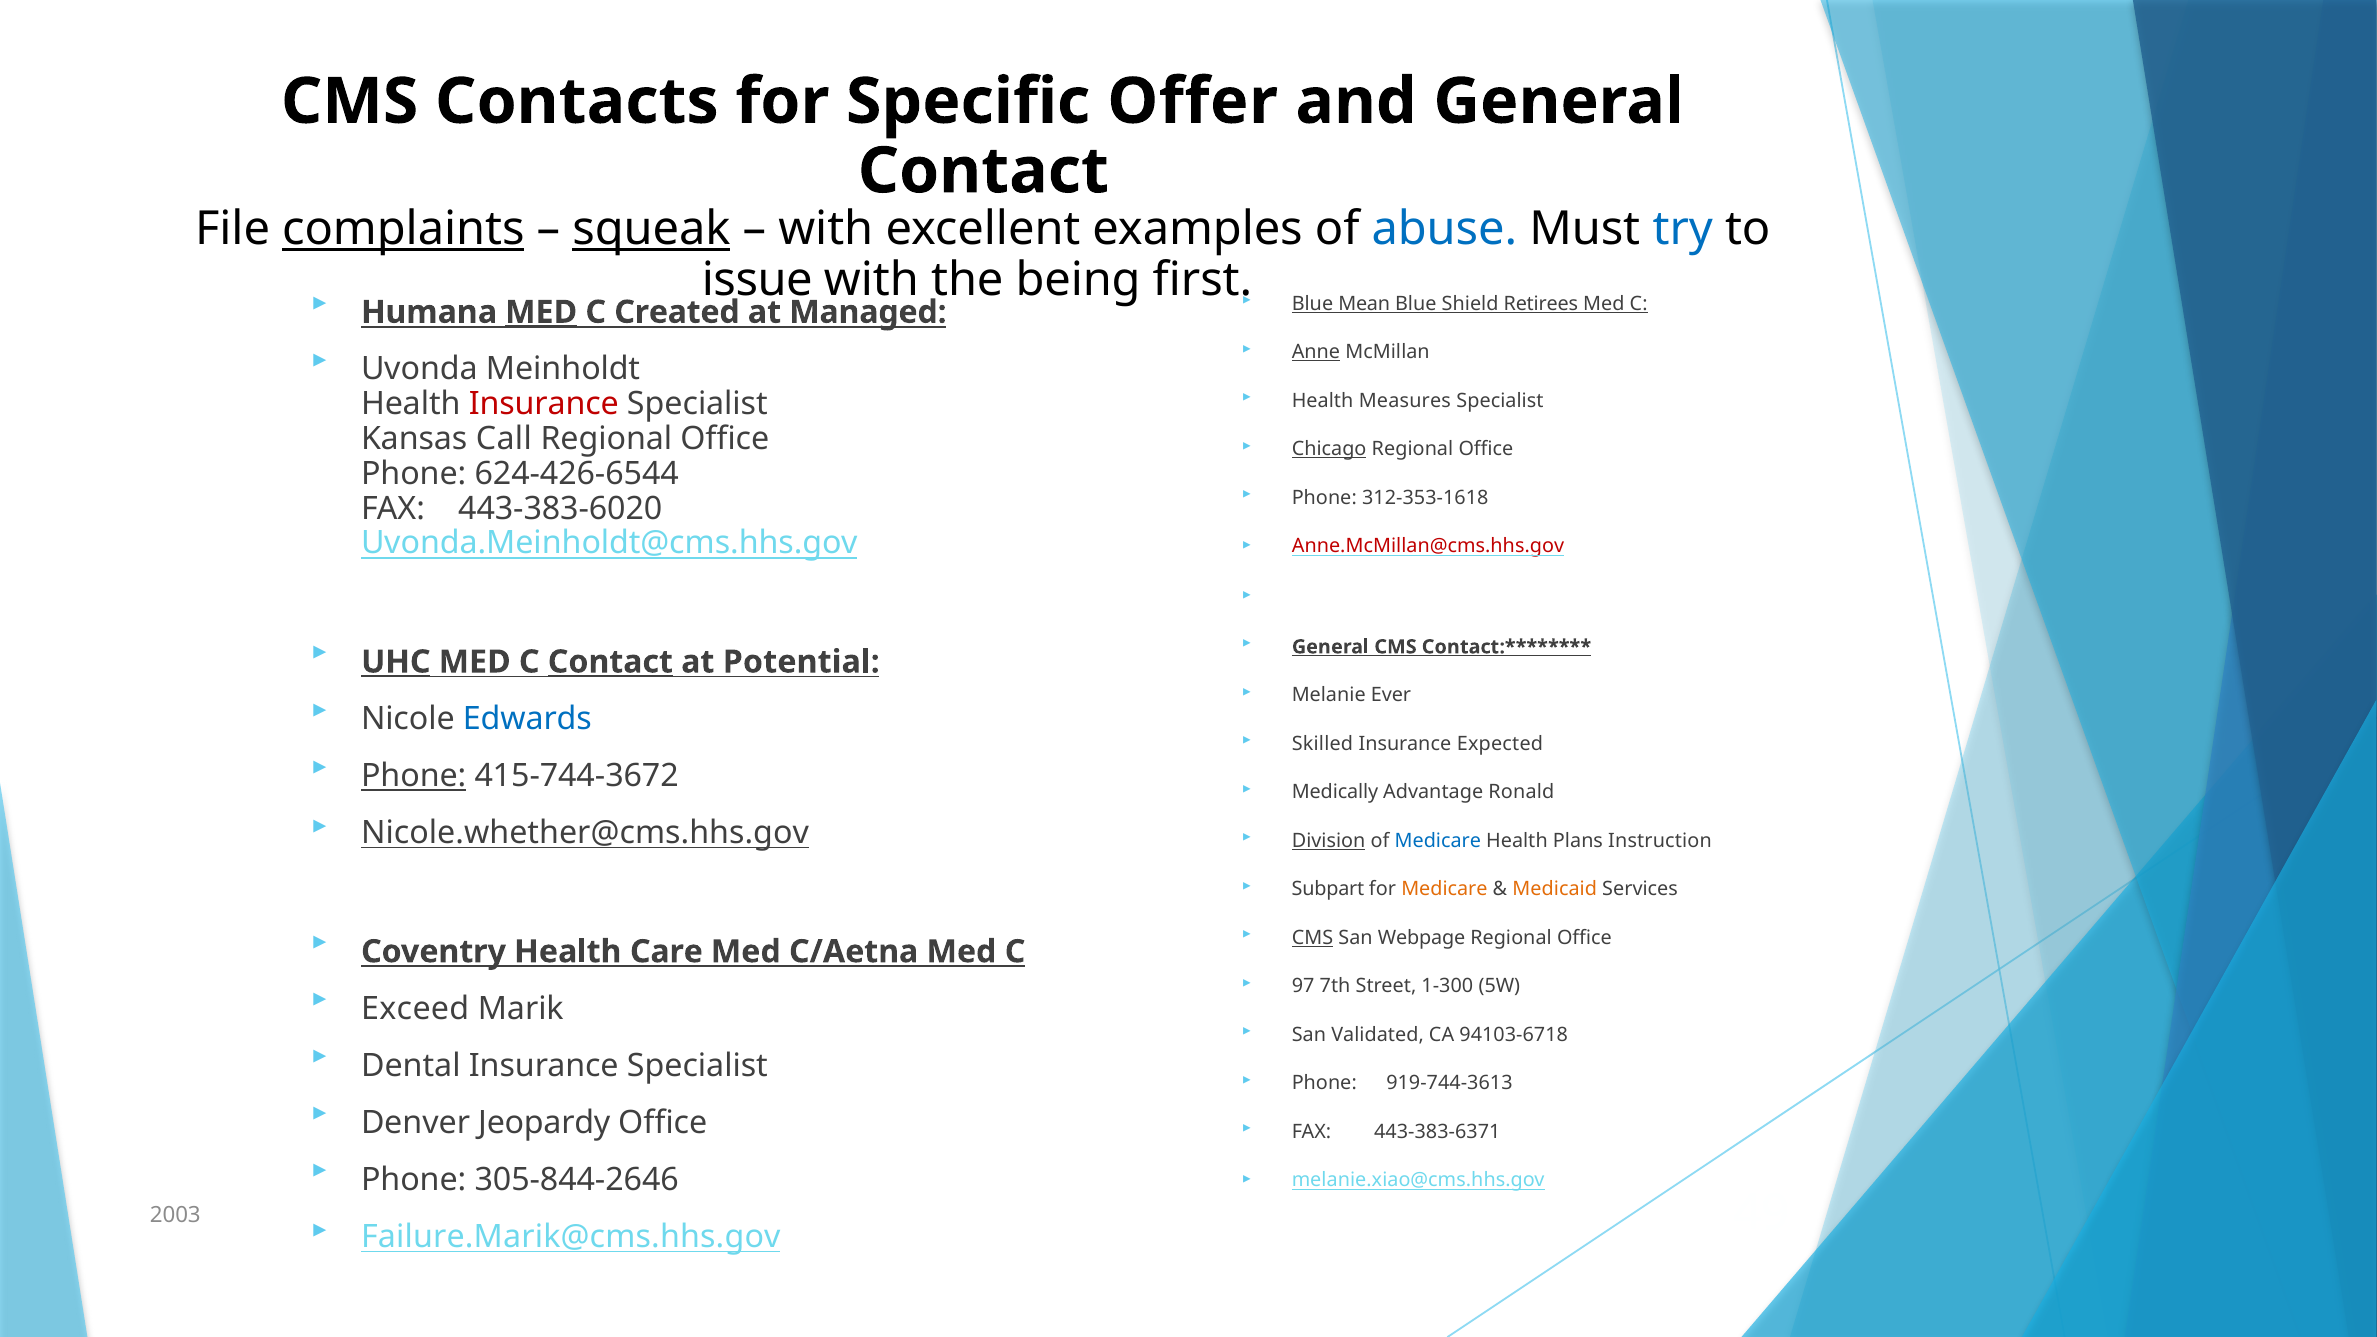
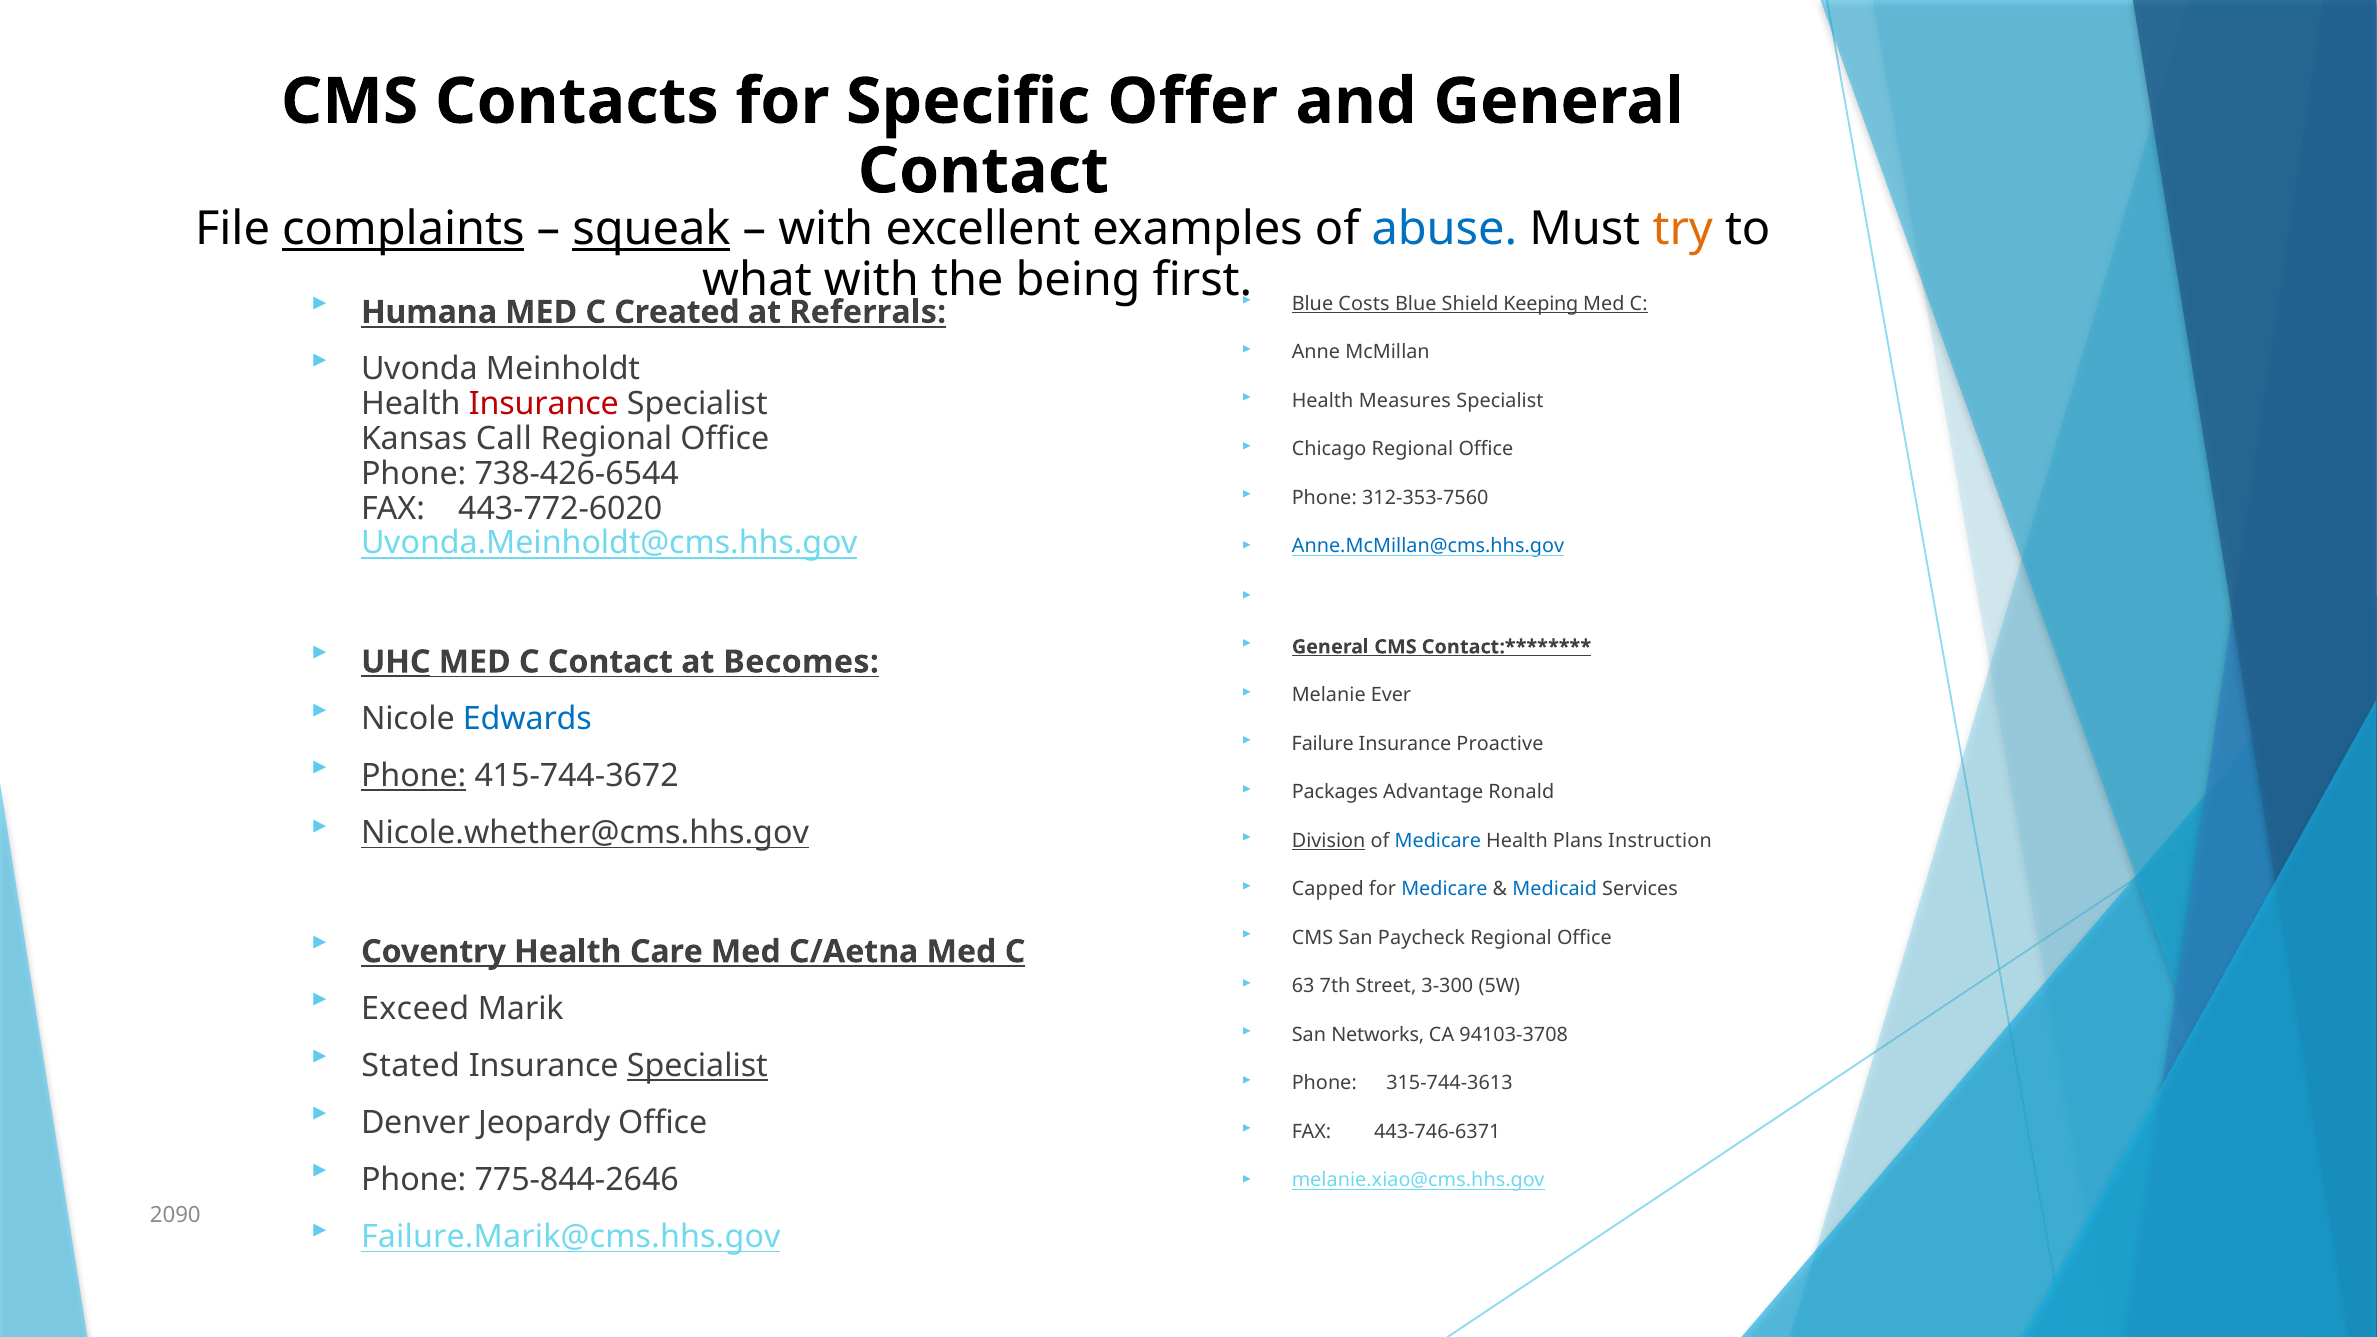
try colour: blue -> orange (1683, 229)
issue: issue -> what (757, 280)
MED underline: present -> none (541, 312)
Managed: Managed -> Referrals (868, 312)
Mean: Mean -> Costs (1364, 304)
Retirees: Retirees -> Keeping (1541, 304)
Anne underline: present -> none (1316, 352)
Chicago underline: present -> none (1329, 449)
624-426-6544: 624-426-6544 -> 738-426-6544 (577, 474)
312-353-1618: 312-353-1618 -> 312-353-7560 (1425, 498)
443-383-6020: 443-383-6020 -> 443-772-6020 (560, 508)
Anne.McMillan@cms.hhs.gov colour: red -> blue (1428, 546)
Contact underline: present -> none (610, 662)
Potential: Potential -> Becomes (801, 662)
Skilled: Skilled -> Failure (1323, 744)
Expected: Expected -> Proactive (1500, 744)
Medically: Medically -> Packages (1335, 792)
Subpart: Subpart -> Capped (1328, 889)
Medicare colour: orange -> blue (1444, 889)
Medicaid colour: orange -> blue (1555, 889)
CMS underline: present -> none (1313, 938)
Webpage: Webpage -> Paycheck (1421, 938)
97: 97 -> 63 (1303, 986)
1-300: 1-300 -> 3-300 (1447, 986)
Validated: Validated -> Networks (1378, 1035)
94103-6718: 94103-6718 -> 94103-3708 (1514, 1035)
Dental: Dental -> Stated (411, 1066)
Specialist underline: none -> present (697, 1066)
919-744-3613: 919-744-3613 -> 315-744-3613 (1449, 1083)
443-383-6371: 443-383-6371 -> 443-746-6371 (1437, 1132)
305-844-2646: 305-844-2646 -> 775-844-2646 (577, 1180)
2003: 2003 -> 2090 (175, 1215)
